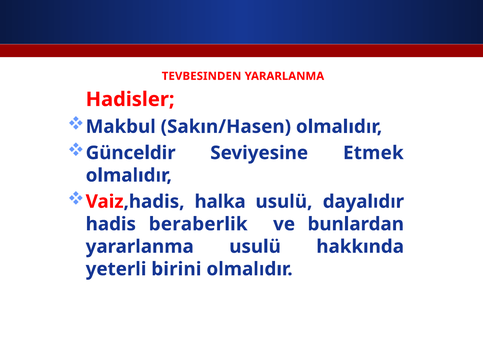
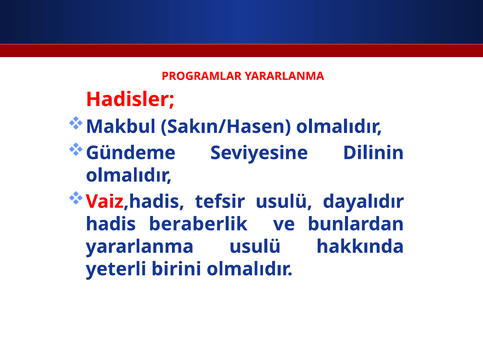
TEVBESINDEN: TEVBESINDEN -> PROGRAMLAR (202, 76)
Günceldir: Günceldir -> Gündeme (131, 153)
Etmek: Etmek -> Dilinin (373, 153)
halka: halka -> tefsir (220, 202)
